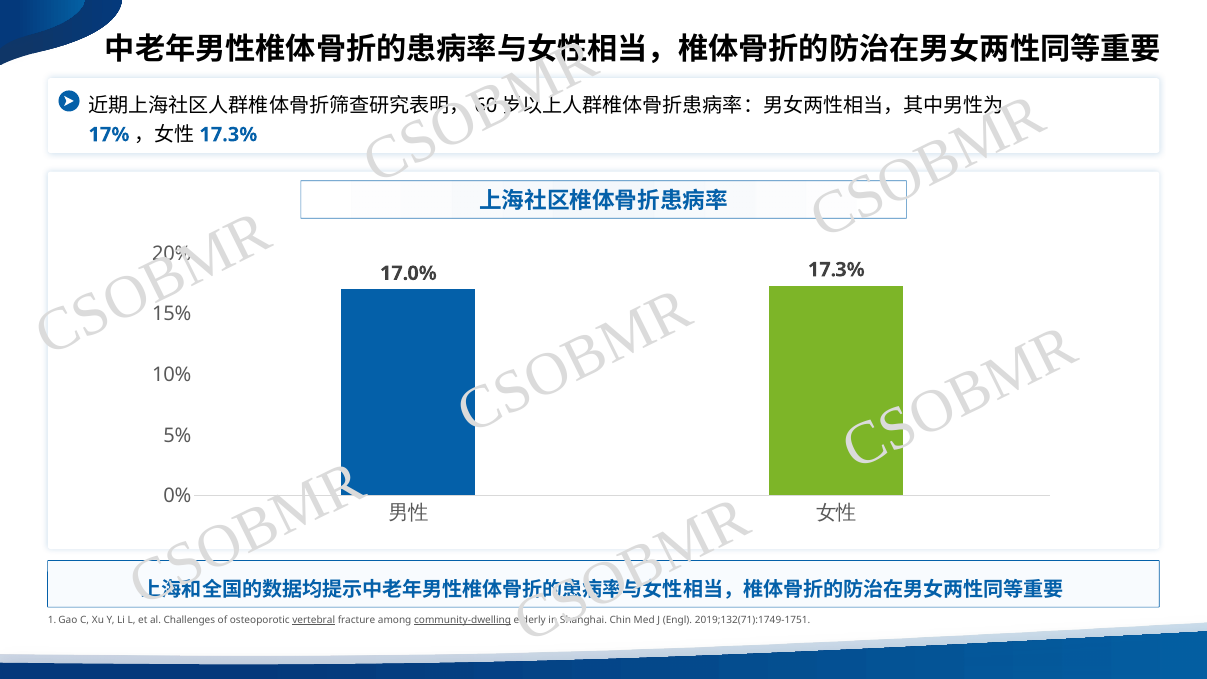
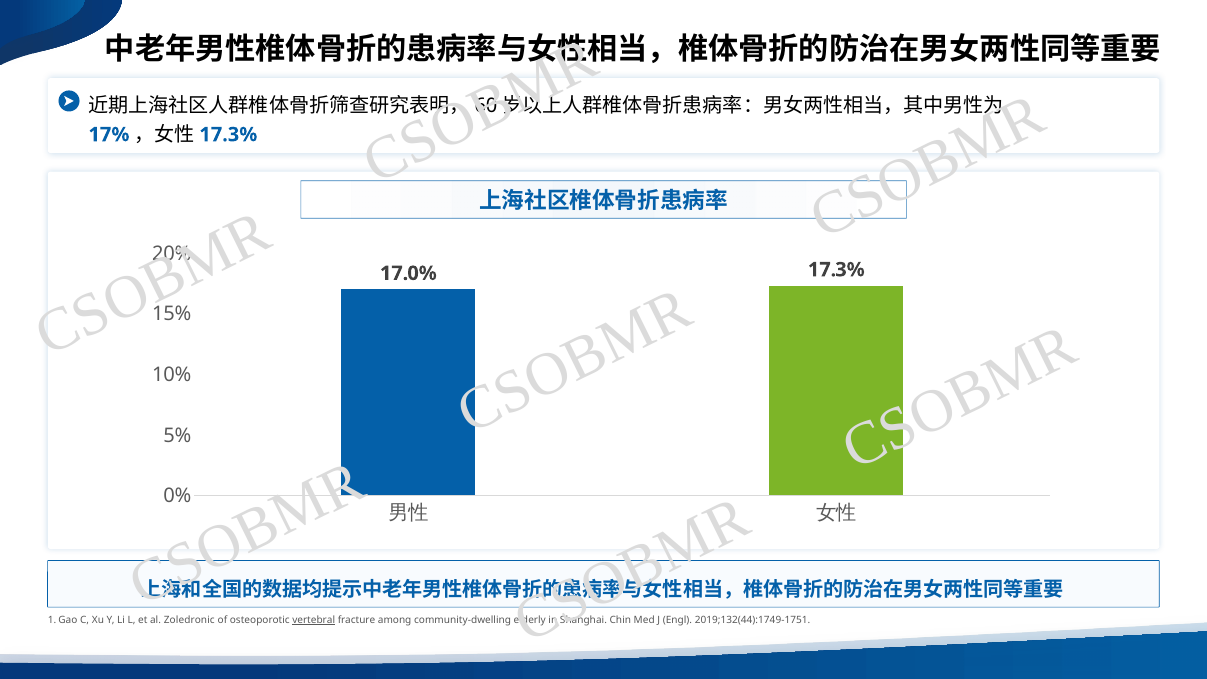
Challenges: Challenges -> Zoledronic (189, 620)
community-dwelling underline: present -> none (463, 620)
2019;132(71):1749-1751: 2019;132(71):1749-1751 -> 2019;132(44):1749-1751 (753, 620)
